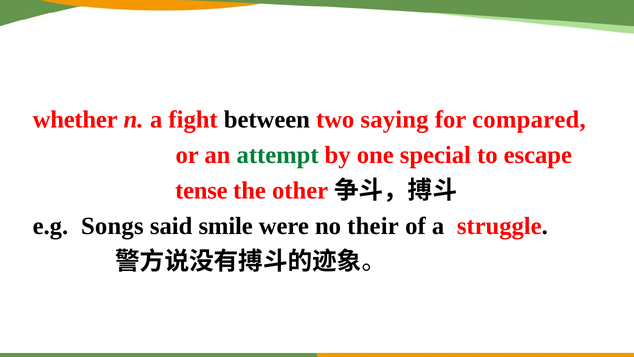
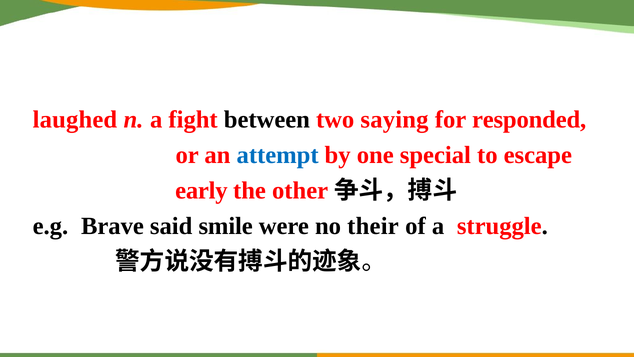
whether: whether -> laughed (75, 119)
compared: compared -> responded (529, 119)
attempt colour: green -> blue (278, 155)
tense: tense -> early (201, 190)
Songs: Songs -> Brave (112, 226)
